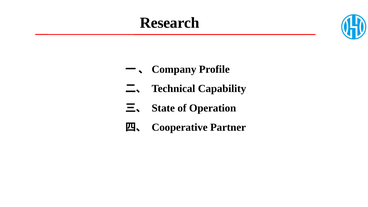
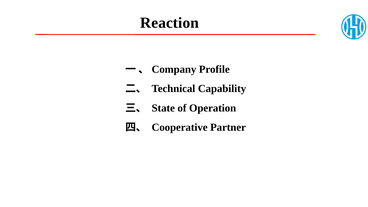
Research: Research -> Reaction (170, 23)
